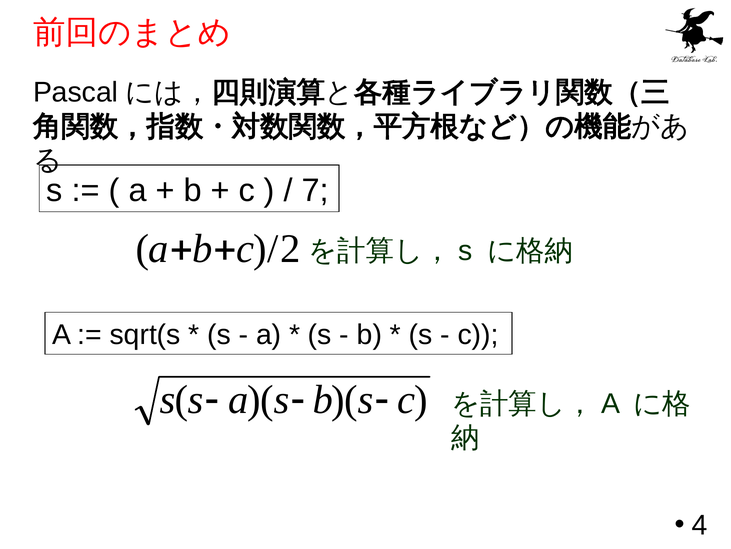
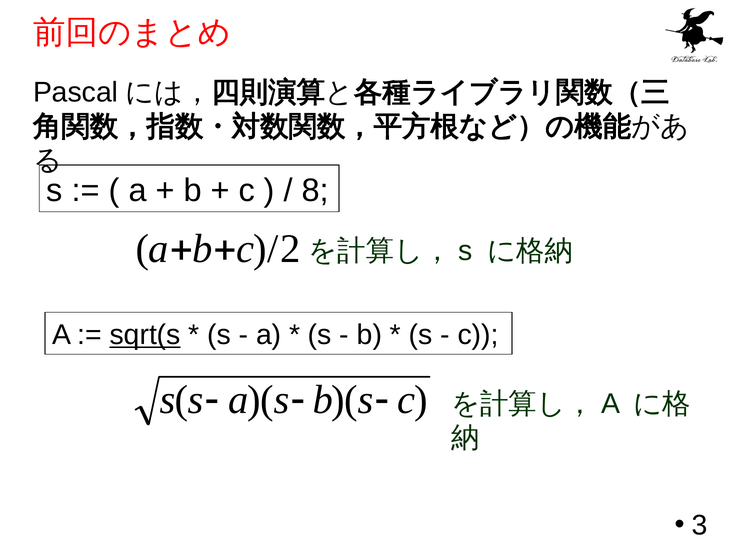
7: 7 -> 8 (315, 190)
sqrt(s underline: none -> present (145, 334)
4: 4 -> 3 (700, 525)
